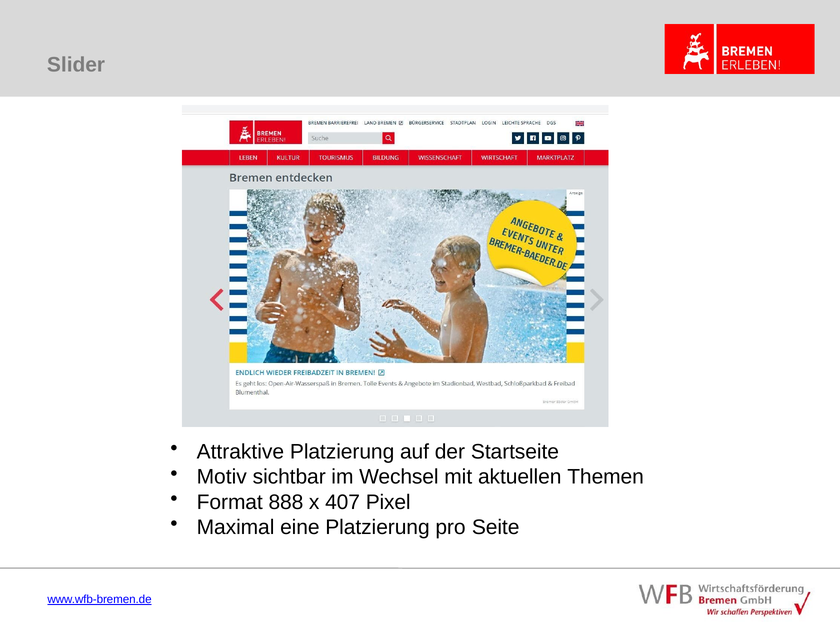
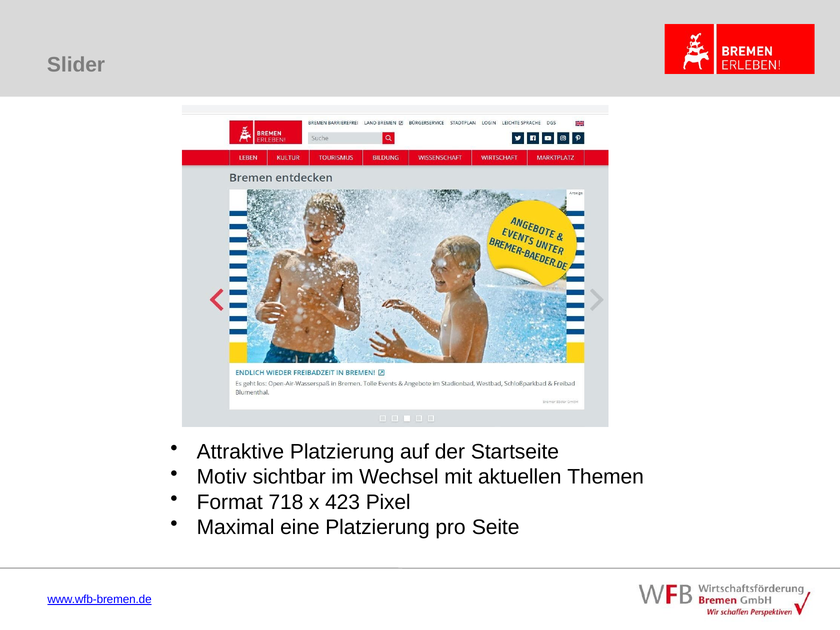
888: 888 -> 718 (286, 502)
407: 407 -> 423 (343, 502)
